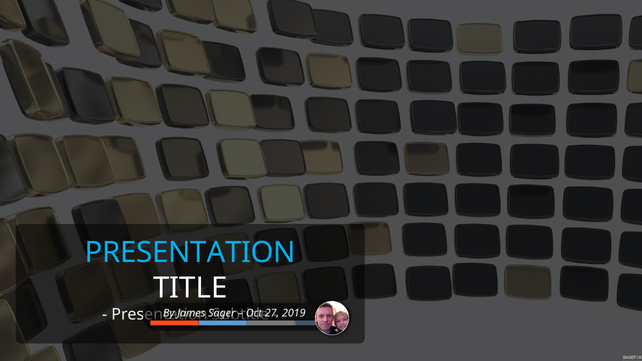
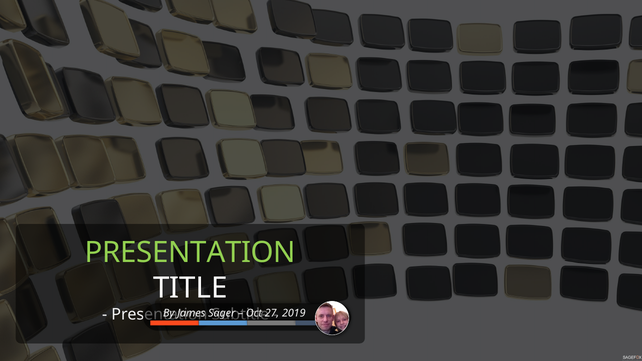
PRESENTATION colour: light blue -> light green (190, 253)
